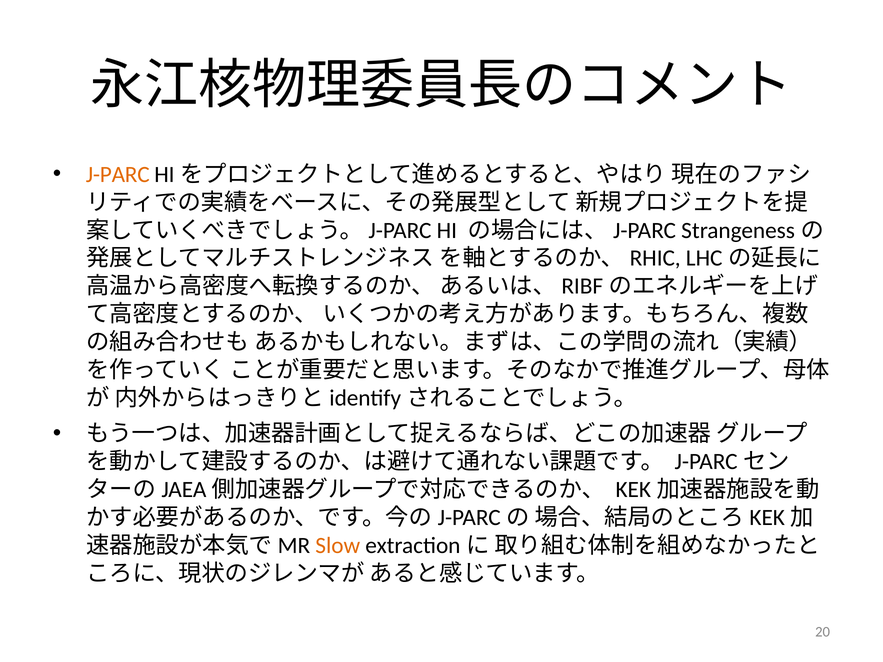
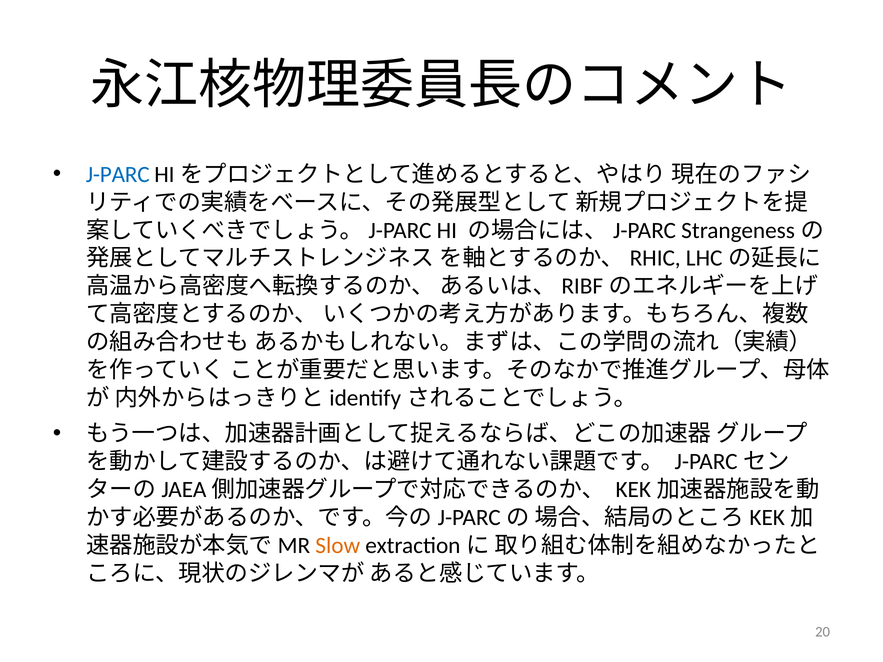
J-PARC colour: orange -> blue (118, 175)
